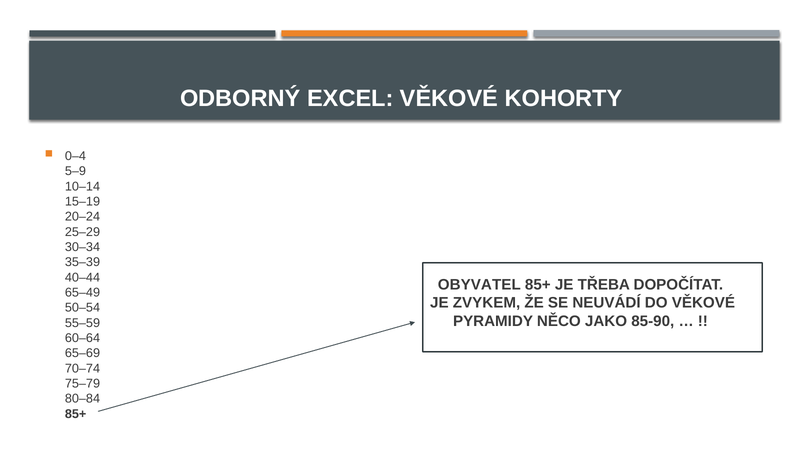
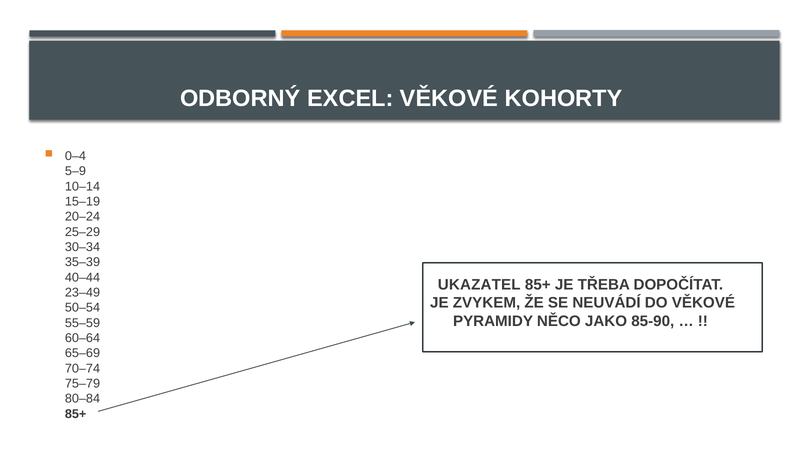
OBYVATEL: OBYVATEL -> UKAZATEL (479, 285)
65–49: 65–49 -> 23–49 (82, 293)
